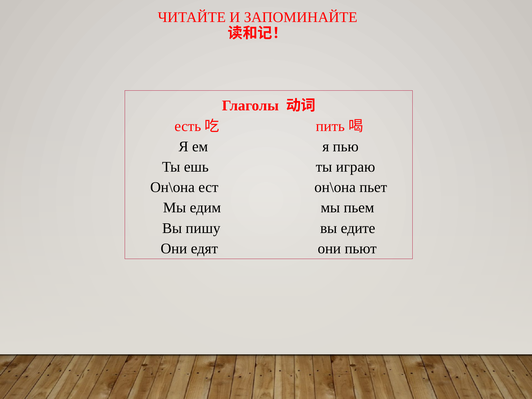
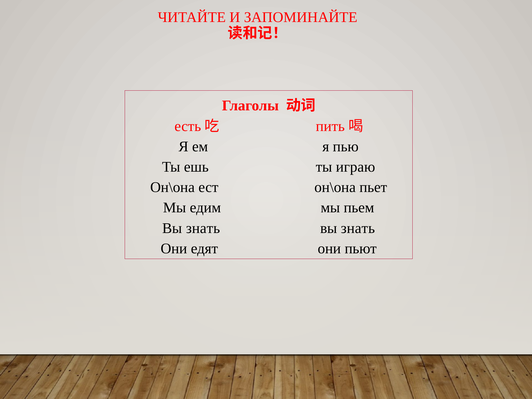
пишу: пишу -> знать (203, 228)
едите: едите -> знать (358, 228)
